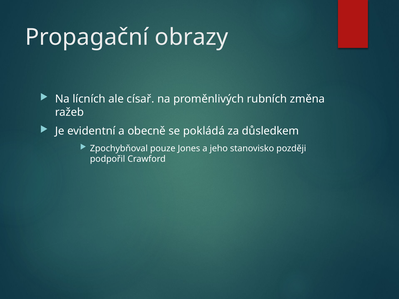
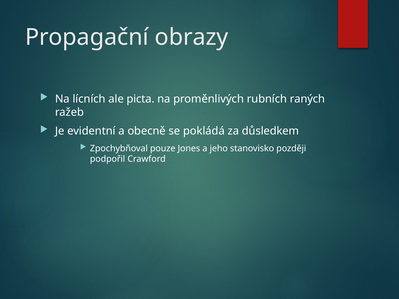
císař: císař -> picta (141, 99)
změna: změna -> raných (307, 99)
